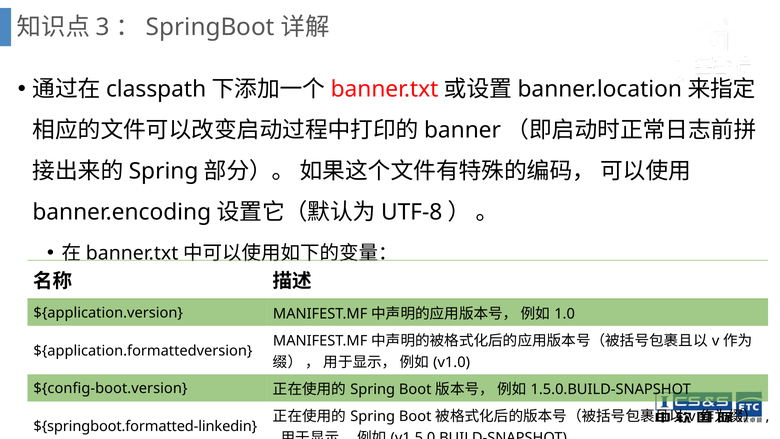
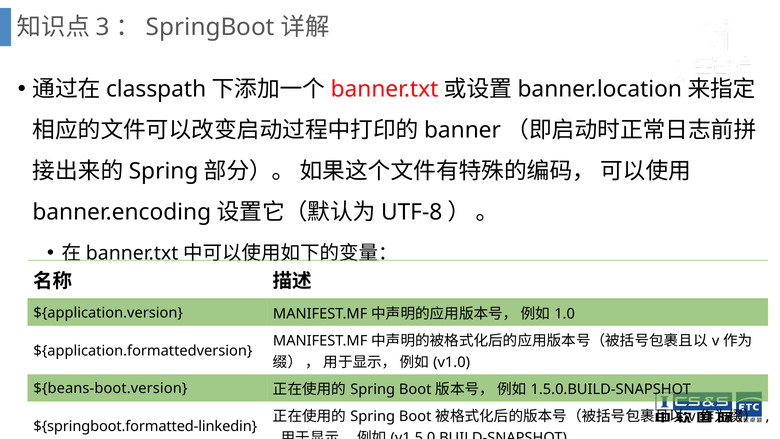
${config-boot.version: ${config-boot.version -> ${beans-boot.version (110, 388)
